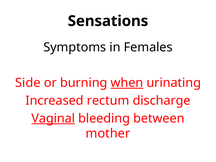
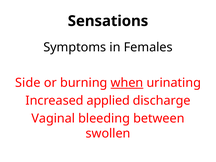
rectum: rectum -> applied (108, 101)
Vaginal underline: present -> none (53, 118)
mother: mother -> swollen (108, 133)
